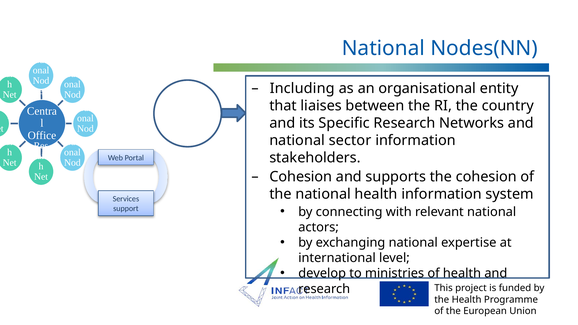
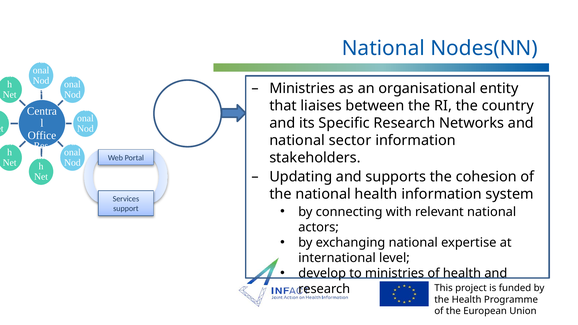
Including: Including -> Ministries (302, 88)
Cohesion: Cohesion -> Updating (301, 177)
